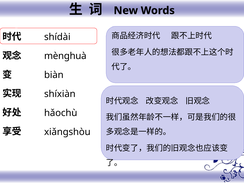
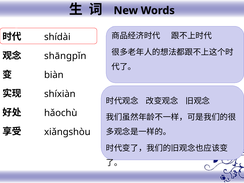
mènghuà: mènghuà -> shāngpǐn (65, 56)
